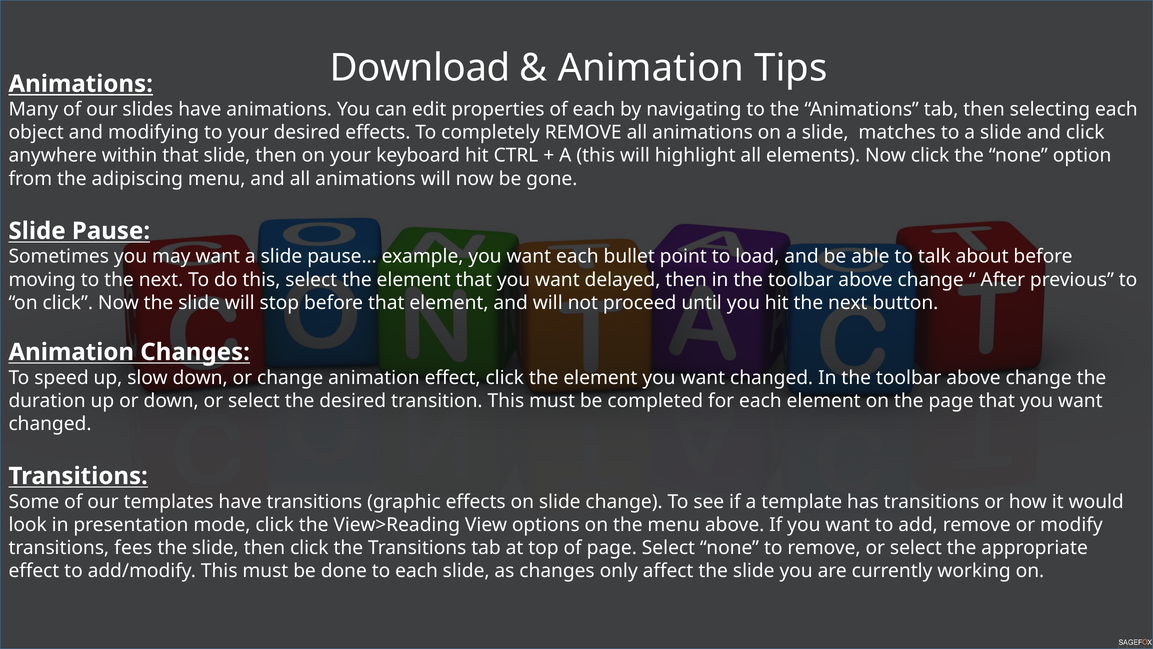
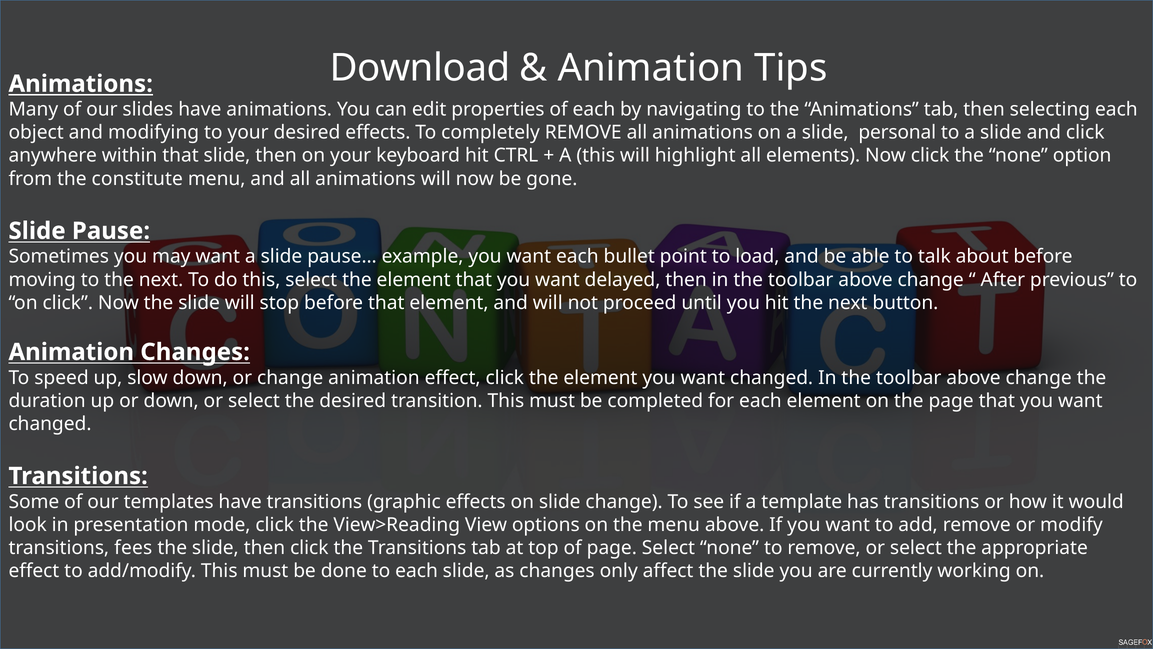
matches: matches -> personal (897, 132)
adipiscing: adipiscing -> constitute (137, 179)
